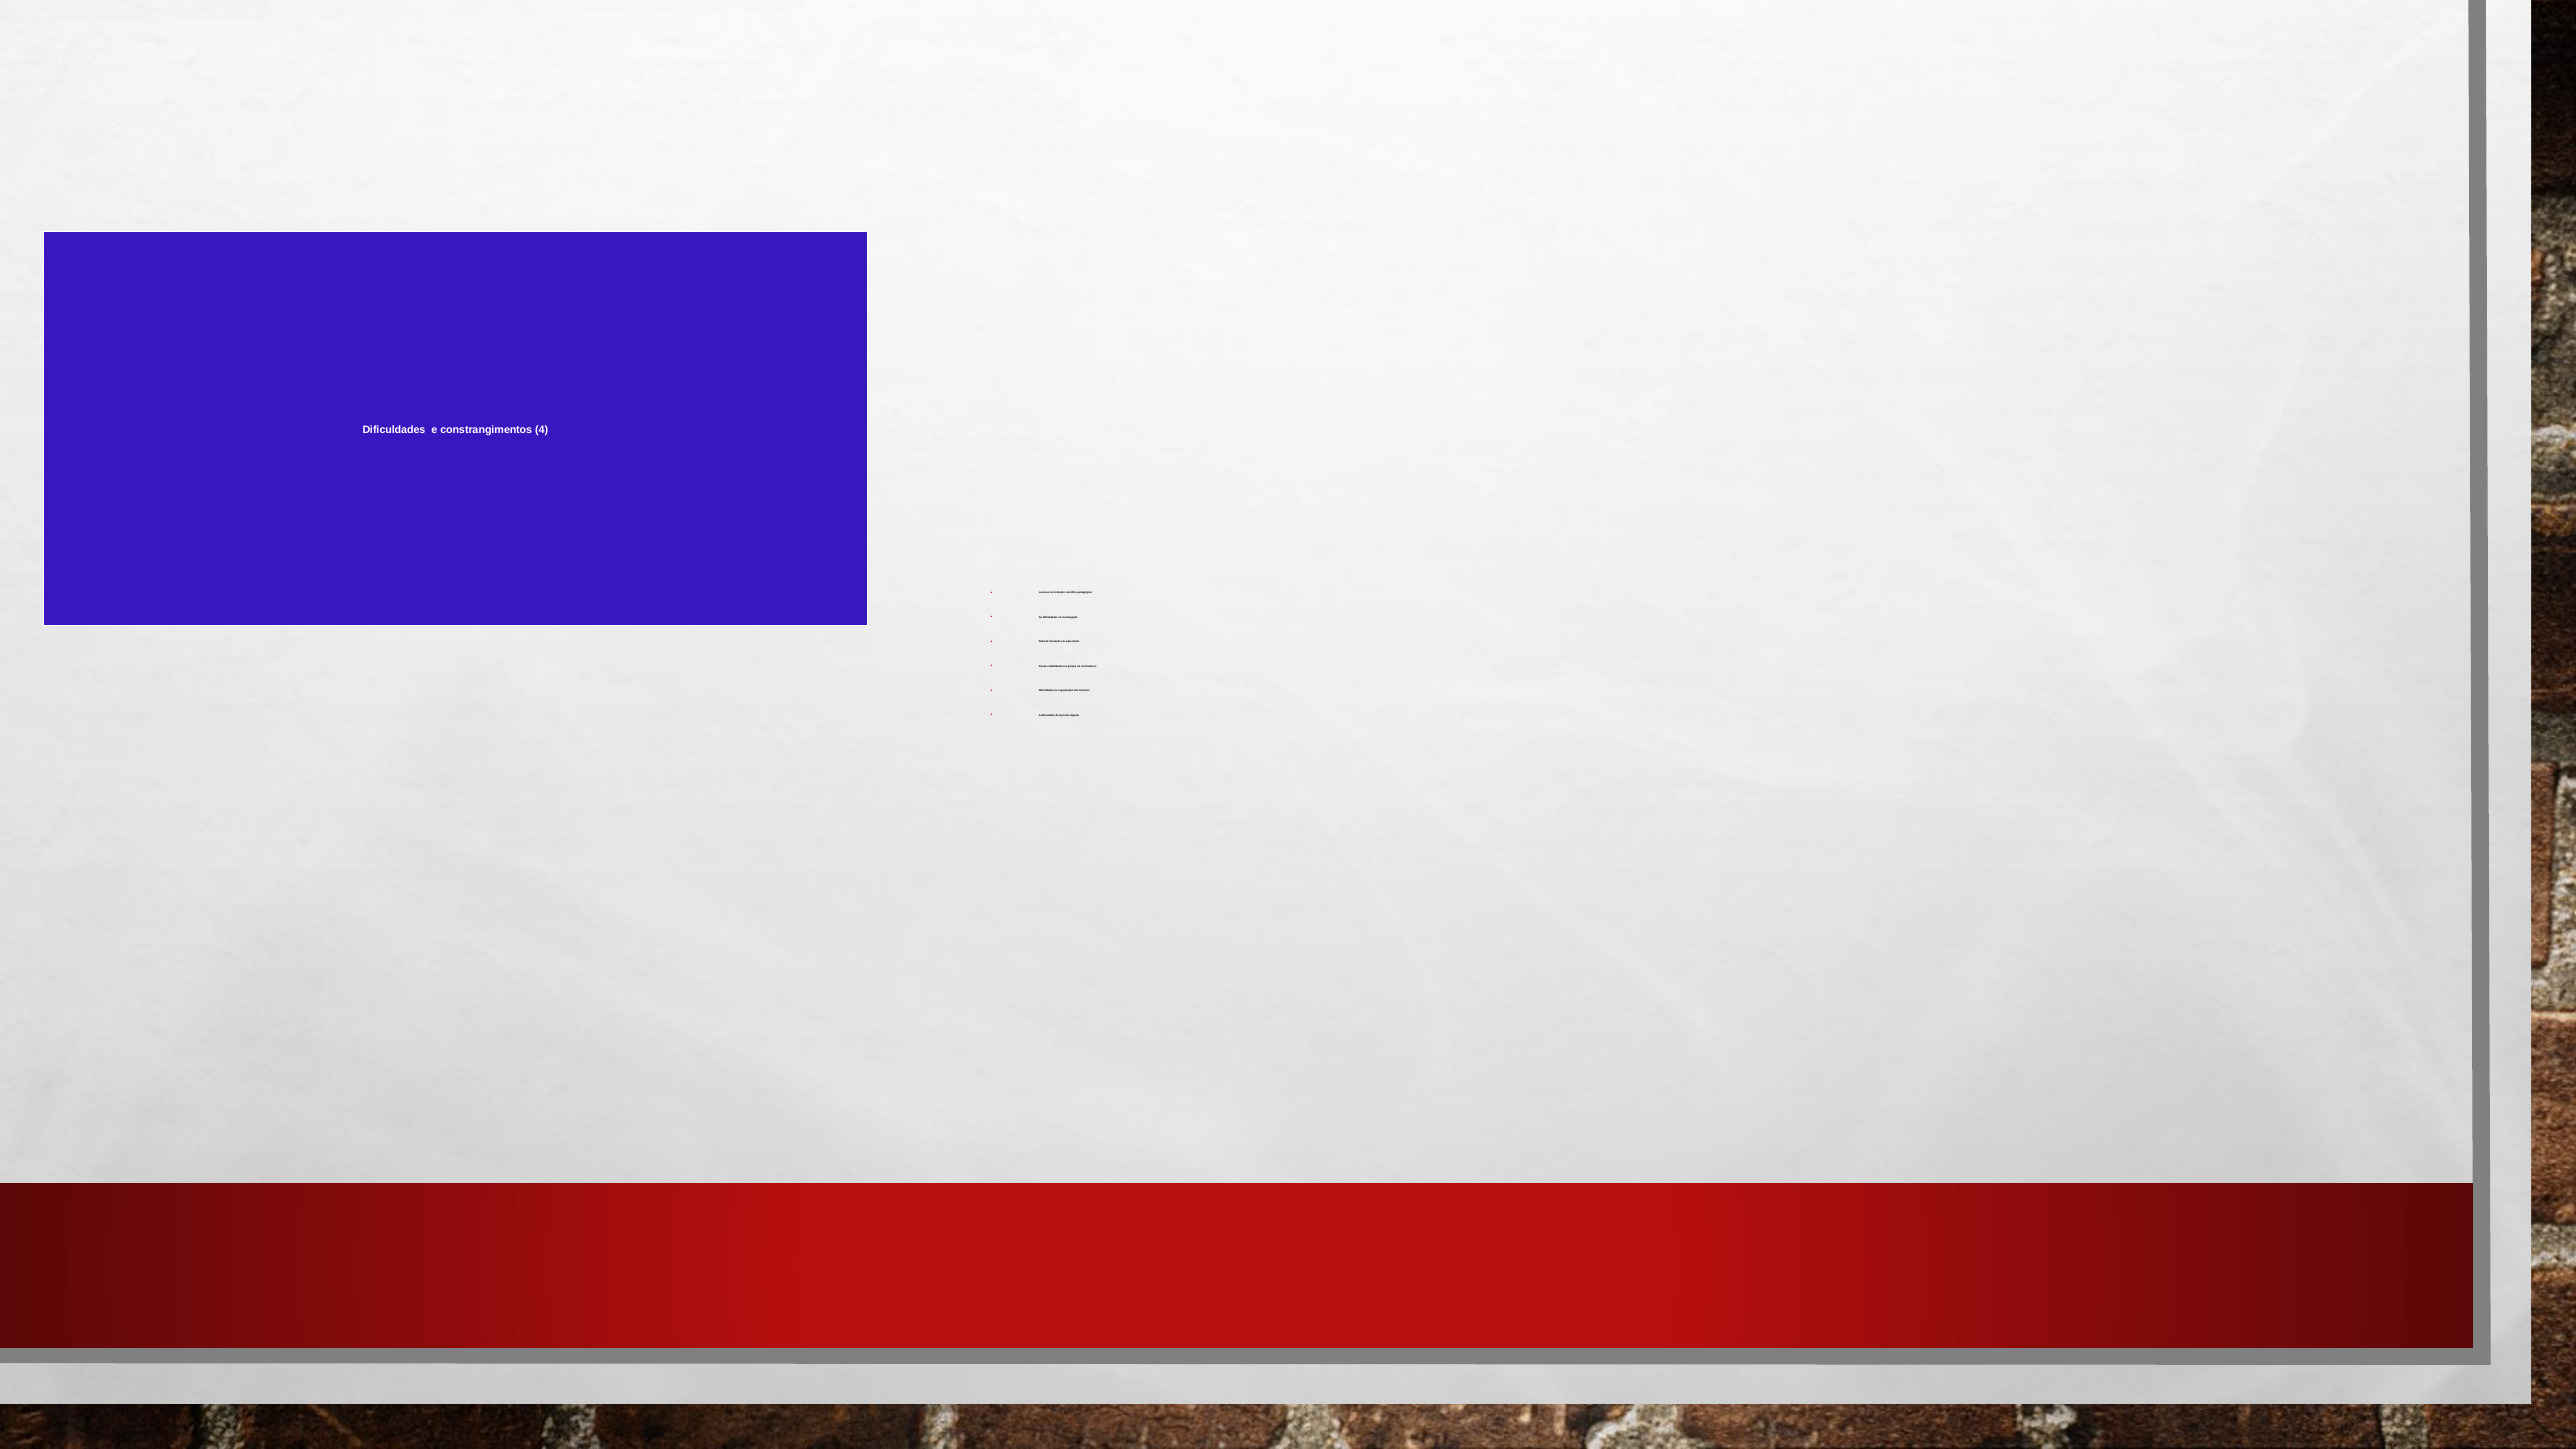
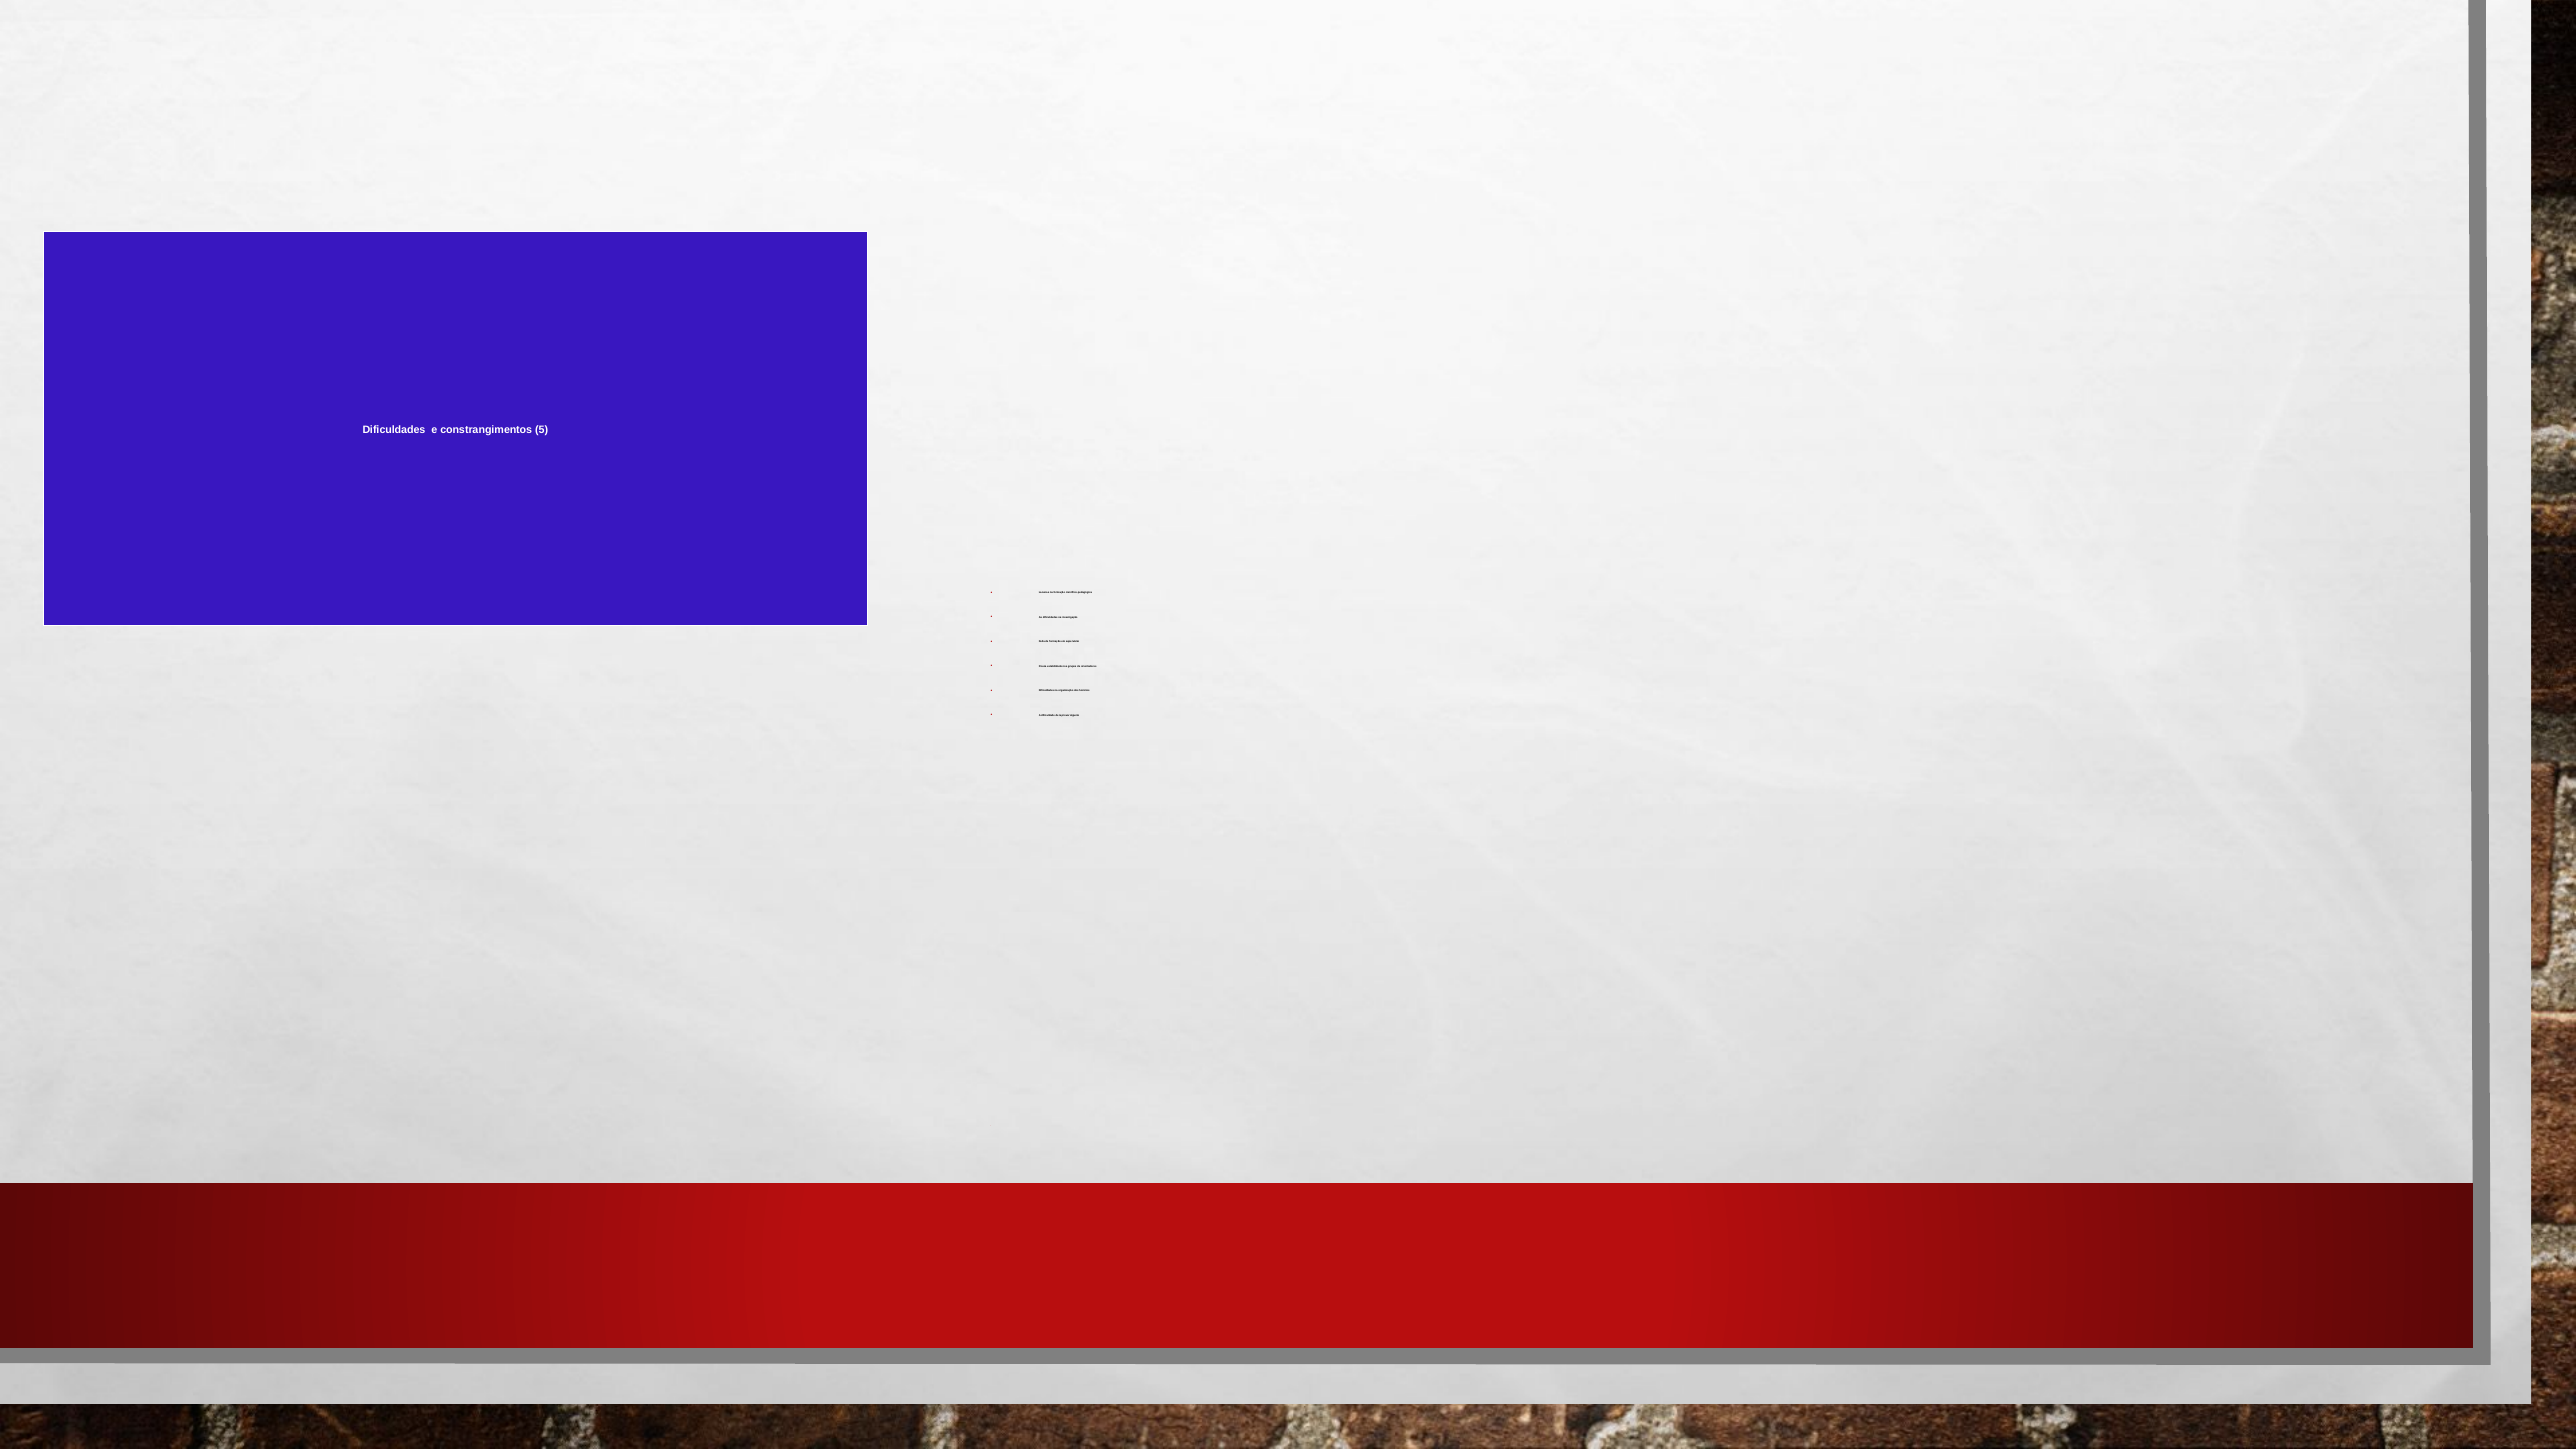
4: 4 -> 5 (542, 430)
